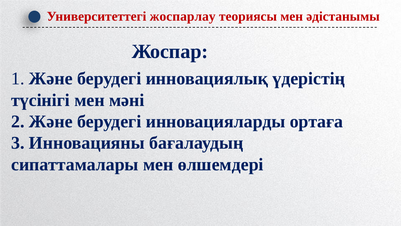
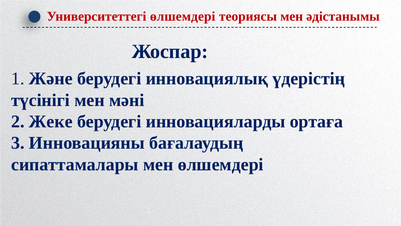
Университеттегі жоспарлау: жоспарлау -> өлшемдері (183, 16)
2 Және: Және -> Жеке (51, 121)
